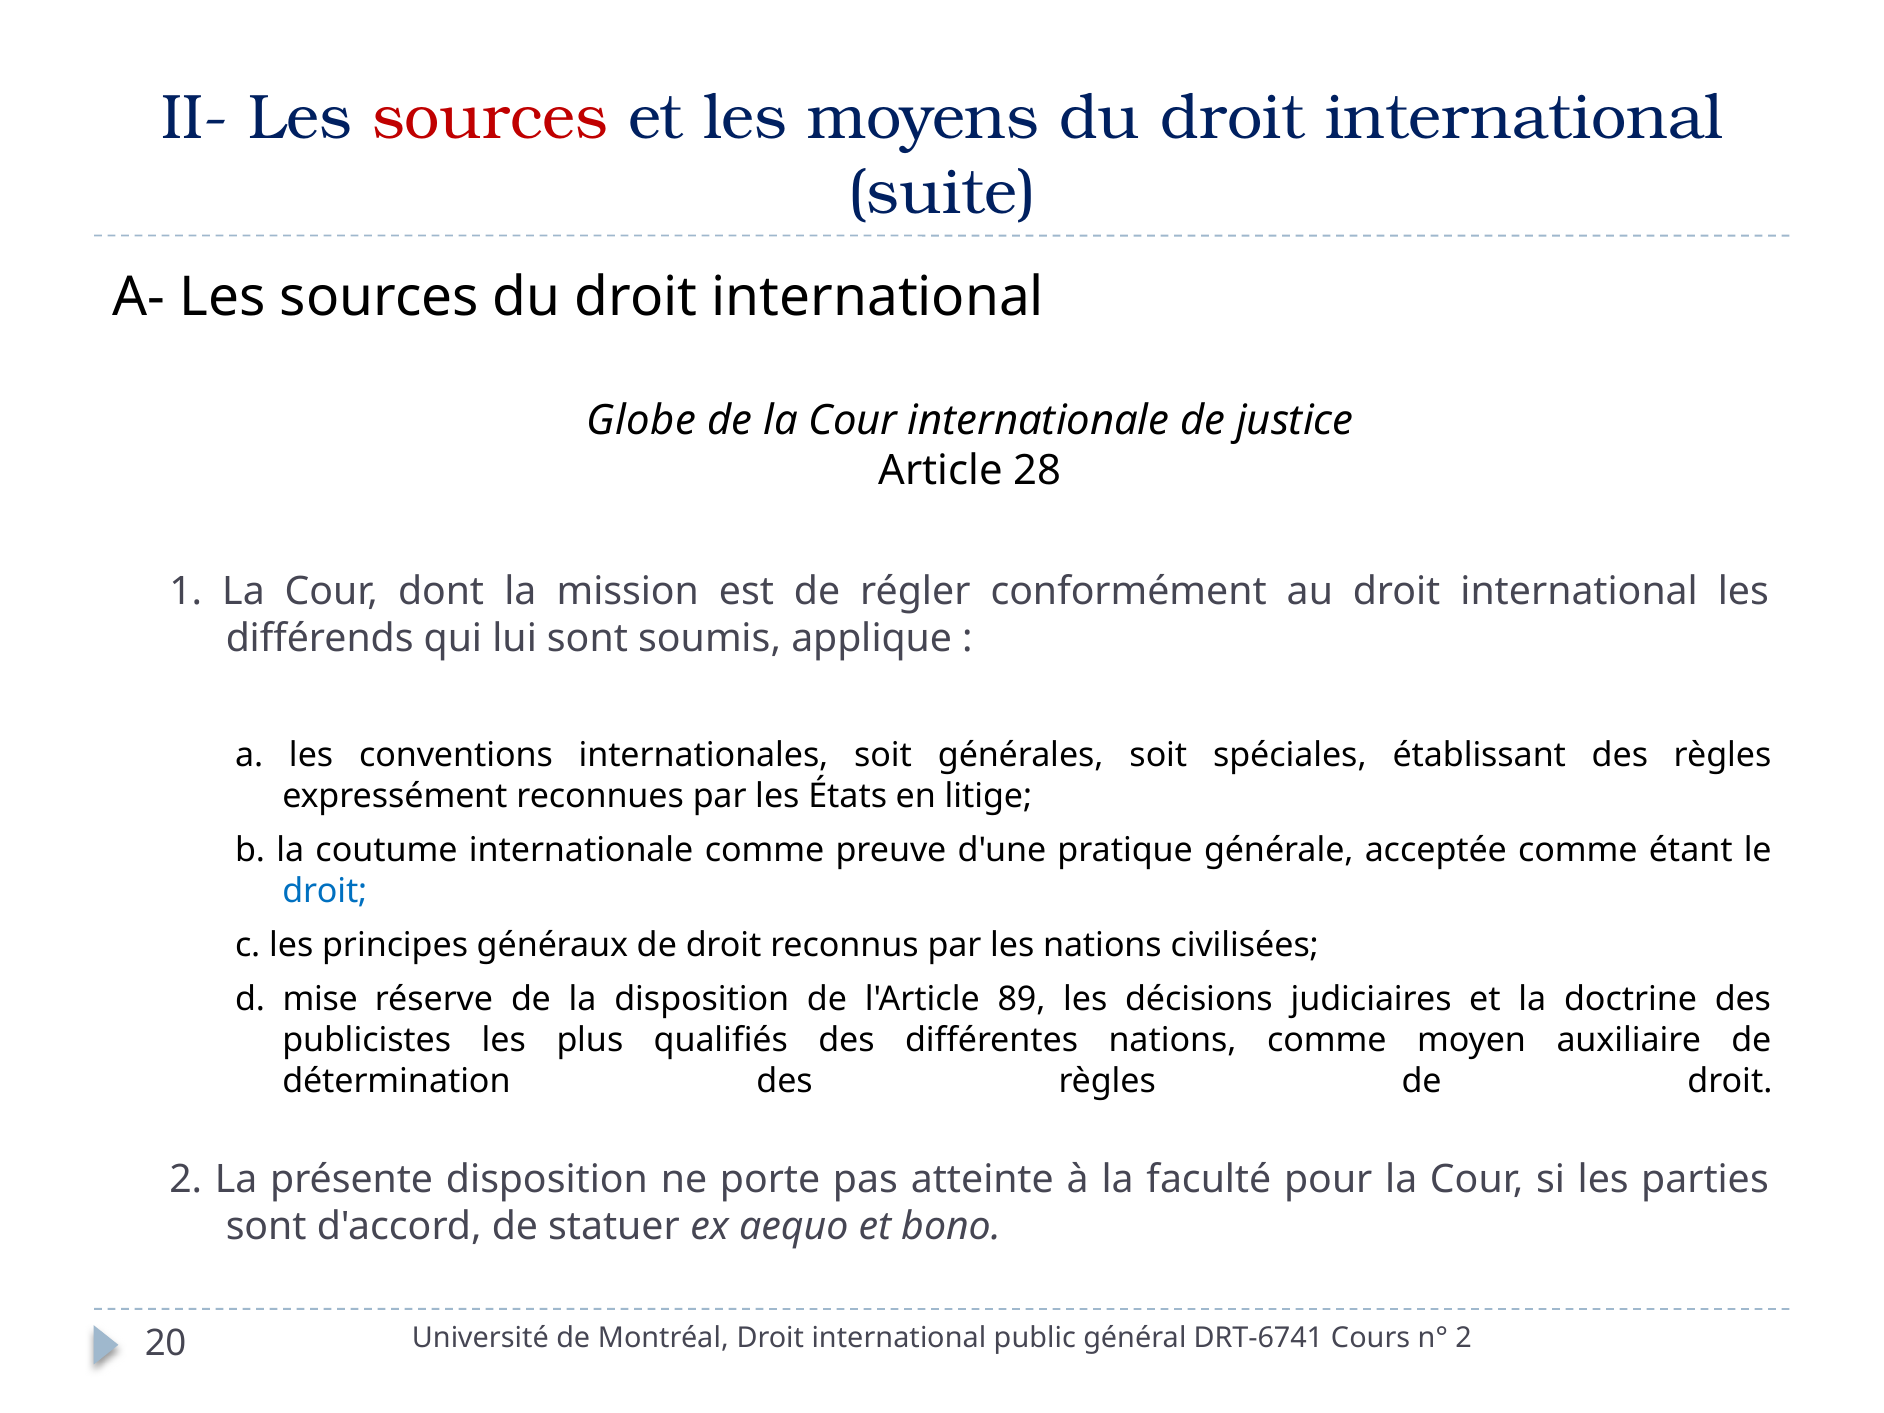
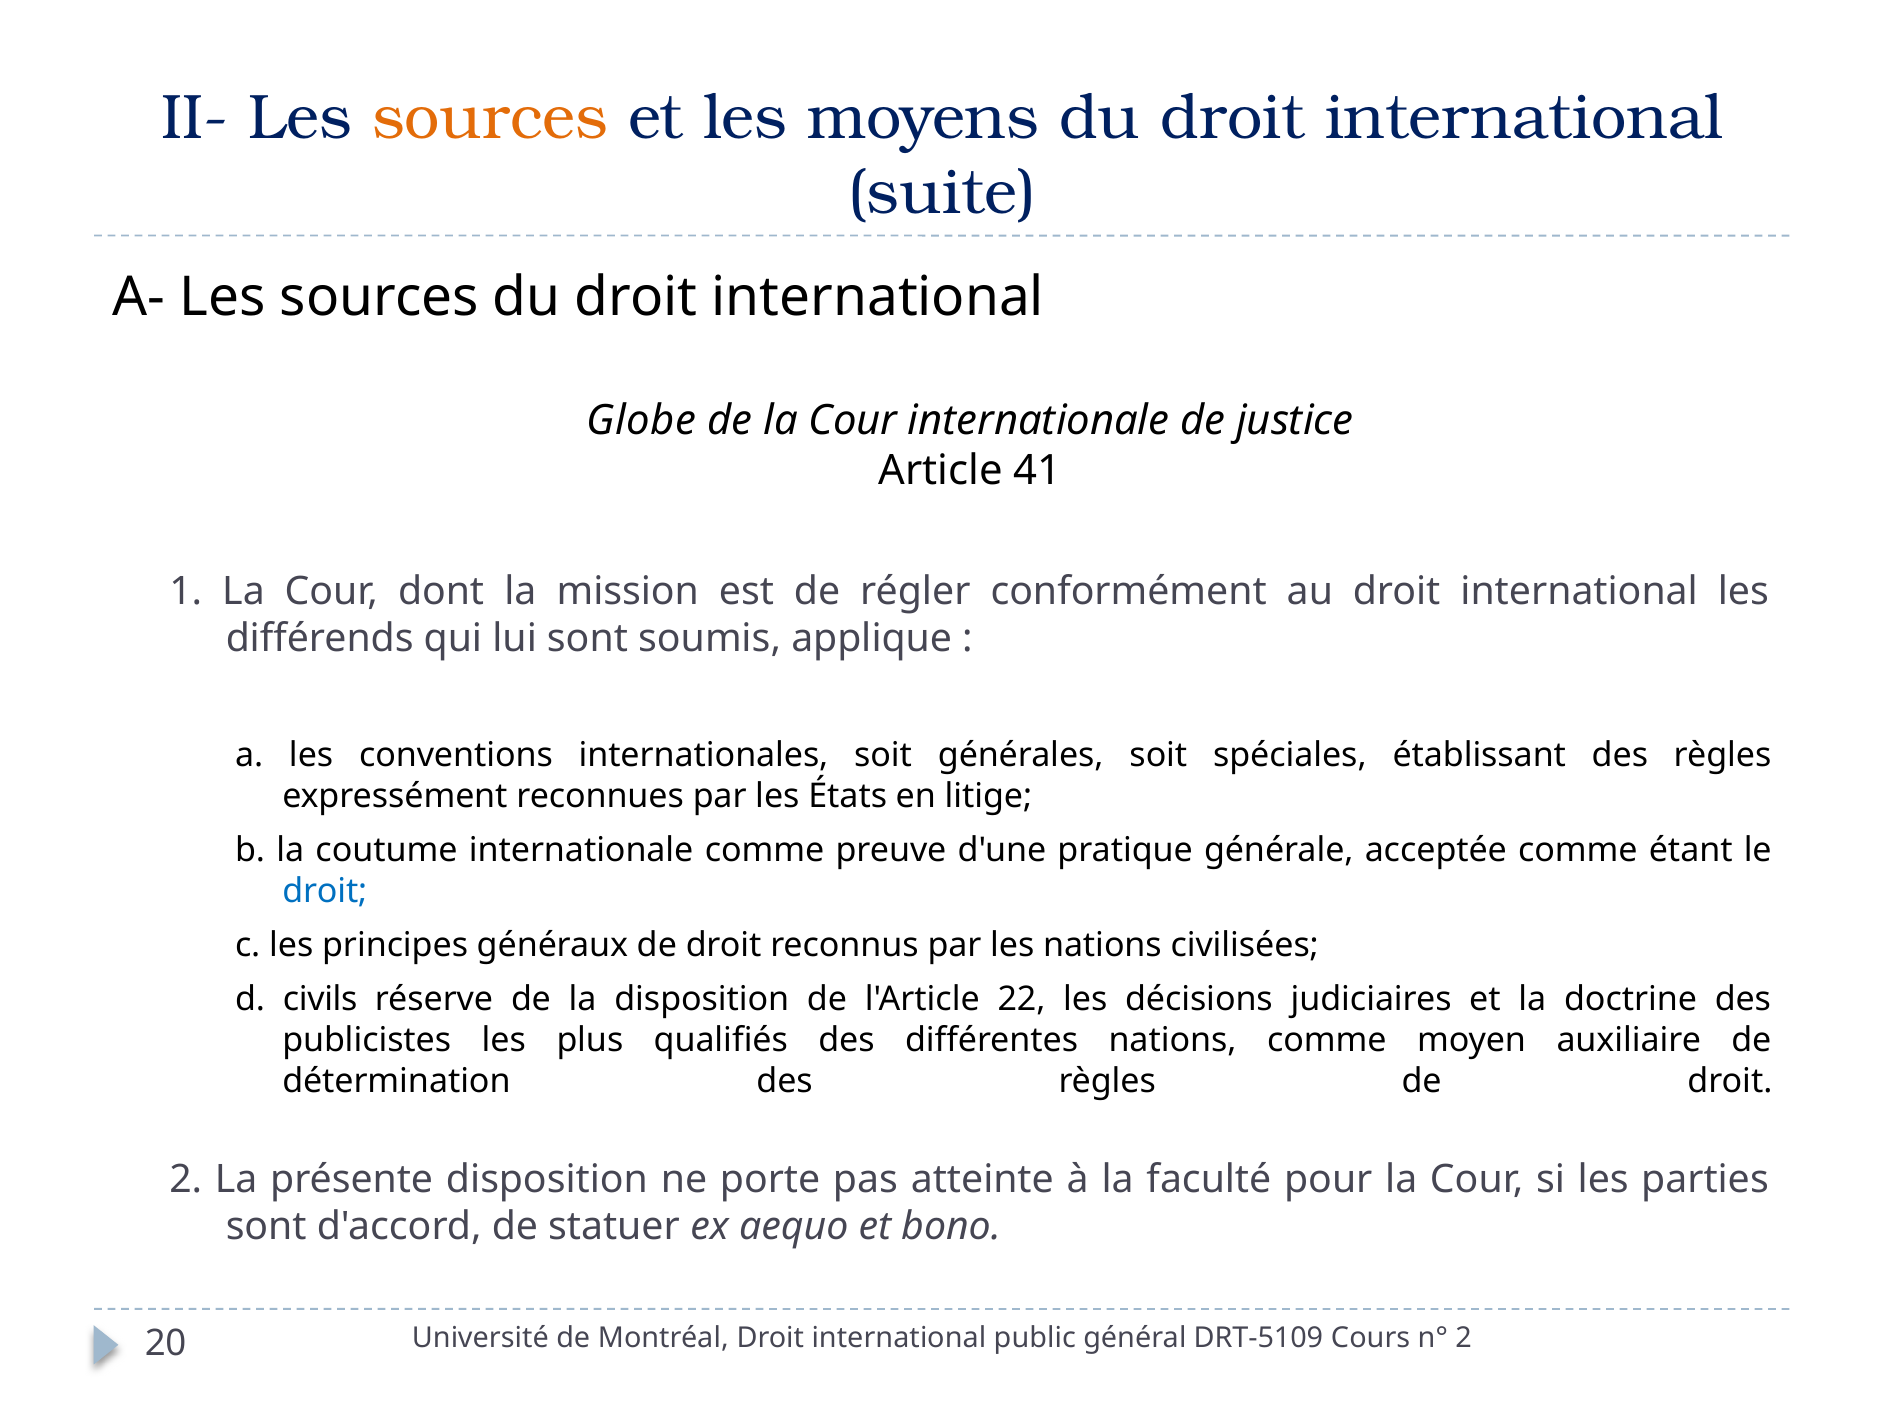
sources colour: red -> orange (490, 118)
28: 28 -> 41 (1037, 471)
mise: mise -> civils (320, 999)
89: 89 -> 22 (1022, 999)
DRT-6741: DRT-6741 -> DRT-5109 (1258, 1338)
